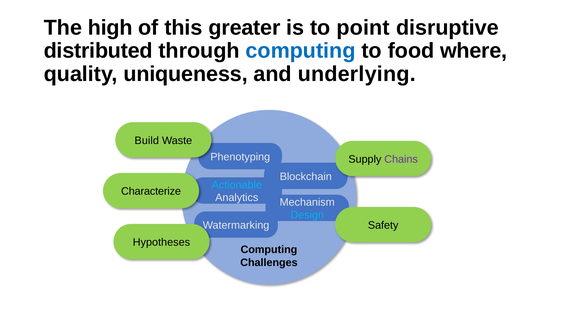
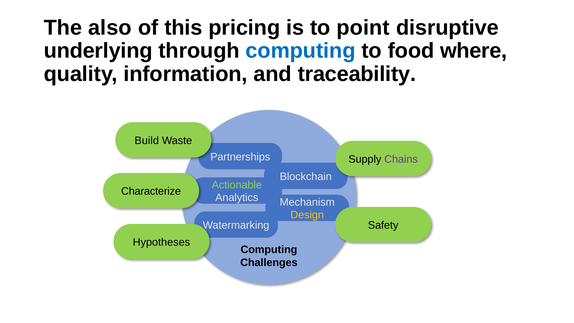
high: high -> also (110, 28)
greater: greater -> pricing (244, 28)
distributed: distributed -> underlying (98, 51)
uniqueness: uniqueness -> information (185, 74)
underlying: underlying -> traceability (357, 74)
Phenotyping: Phenotyping -> Partnerships (240, 157)
Actionable colour: light blue -> light green (237, 185)
Design colour: light blue -> yellow (307, 215)
